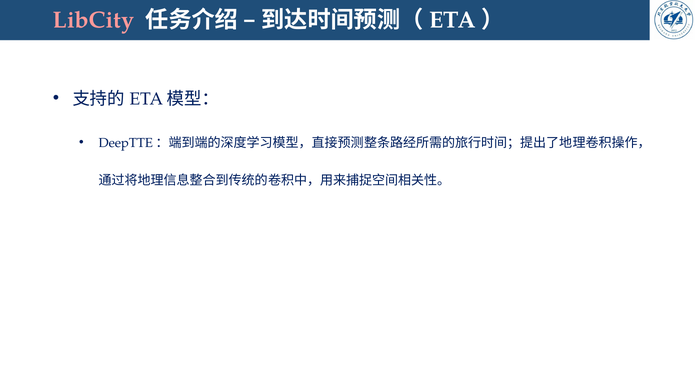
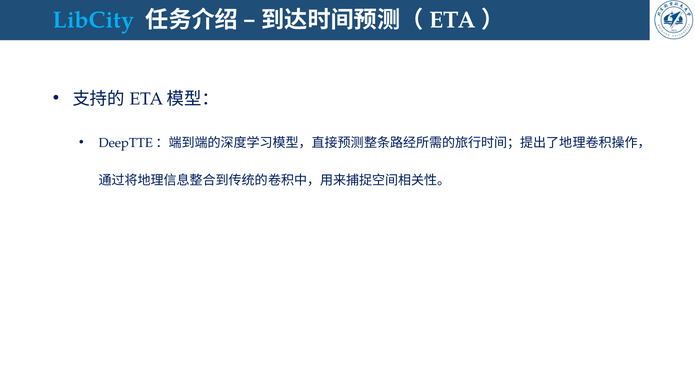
LibCity colour: pink -> light blue (94, 20)
